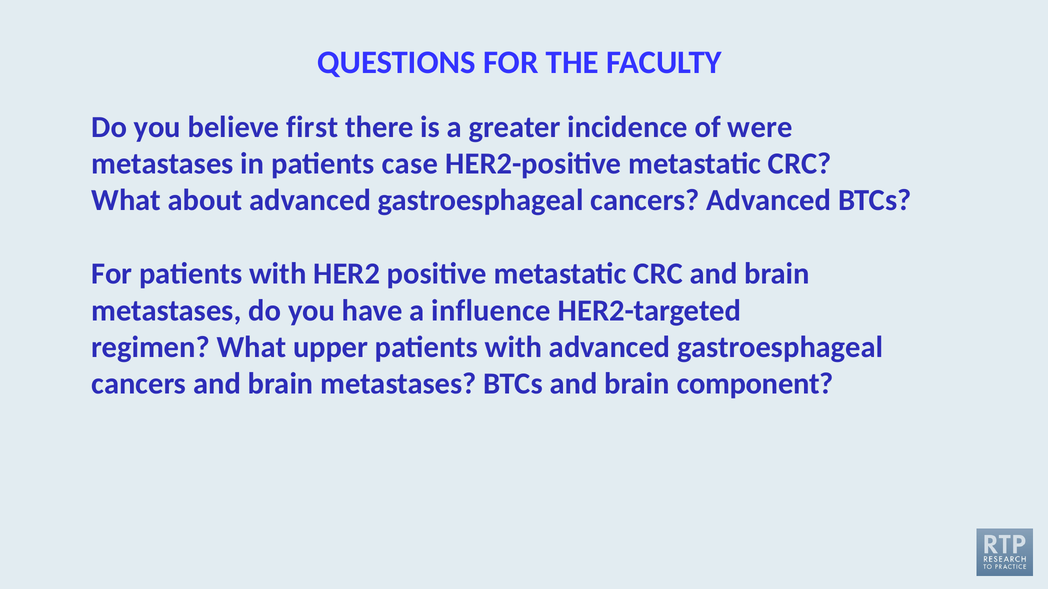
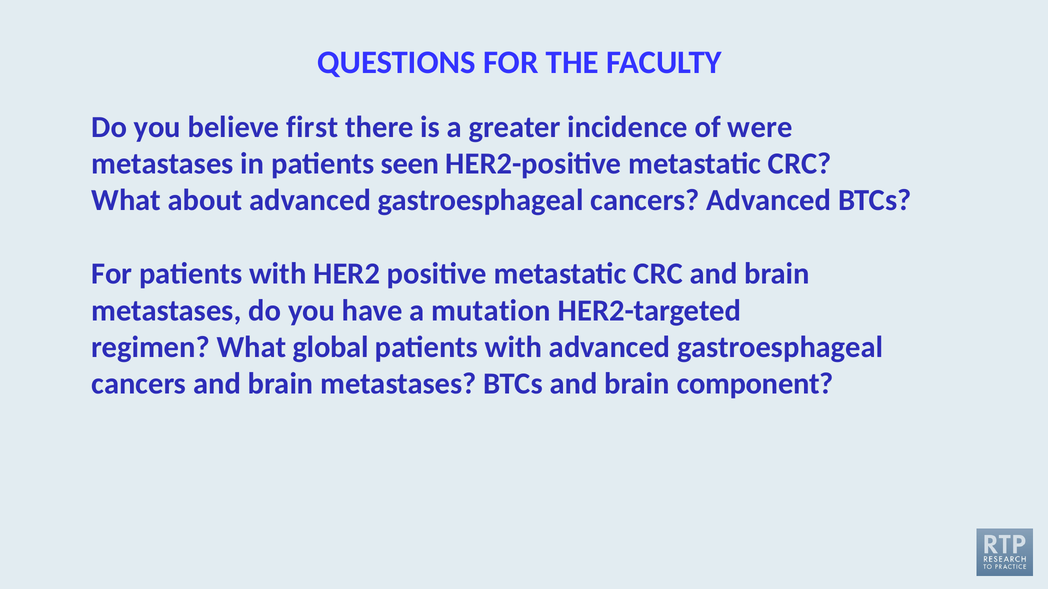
case: case -> seen (410, 164)
influence: influence -> mutation (491, 311)
upper: upper -> global (331, 347)
